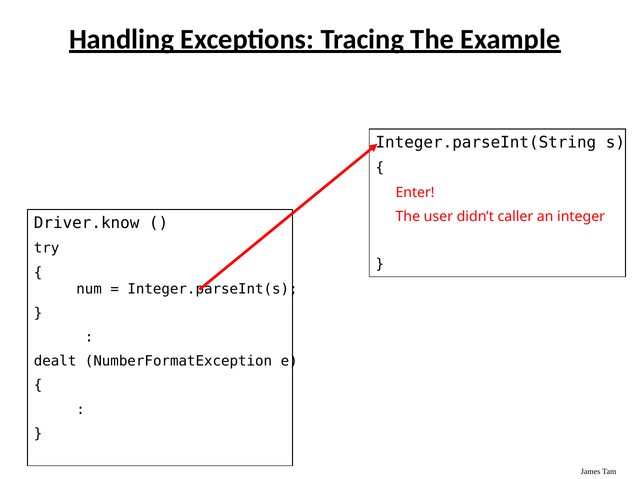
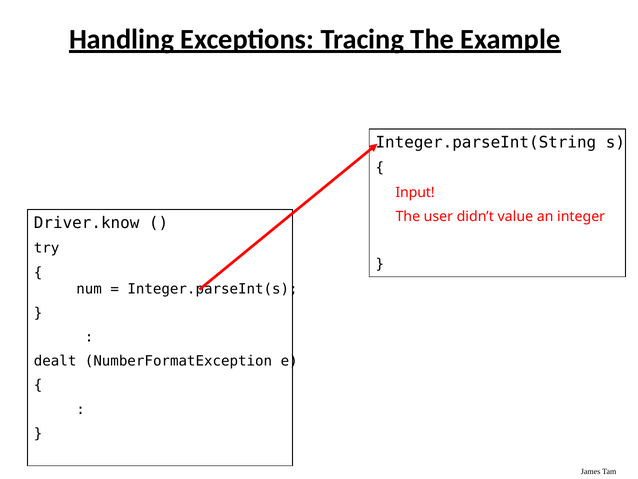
Enter: Enter -> Input (415, 192)
caller: caller -> value (515, 216)
